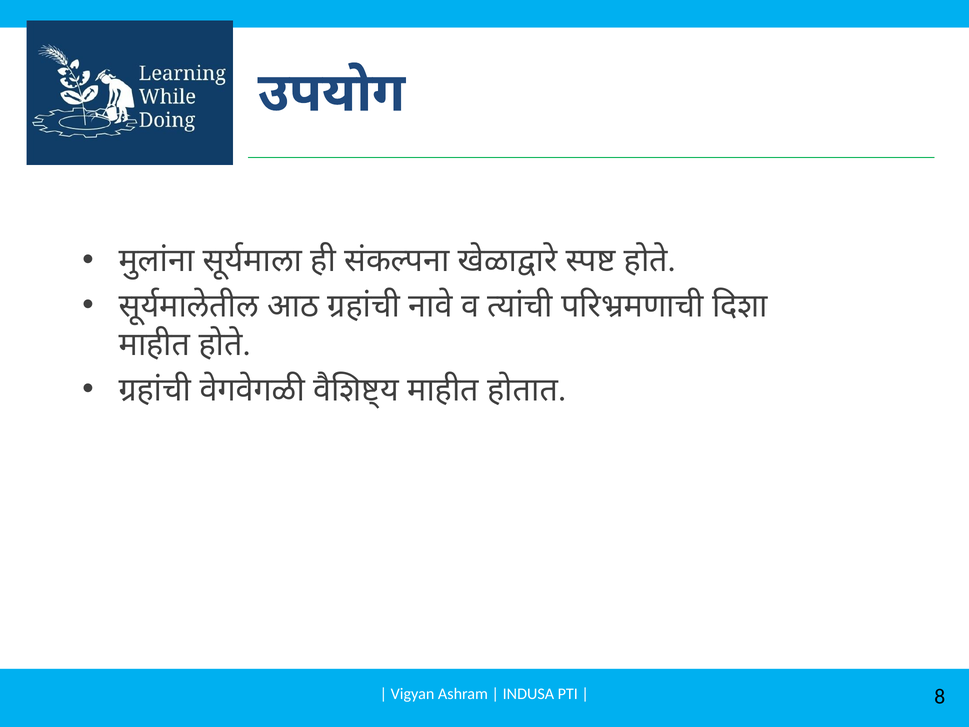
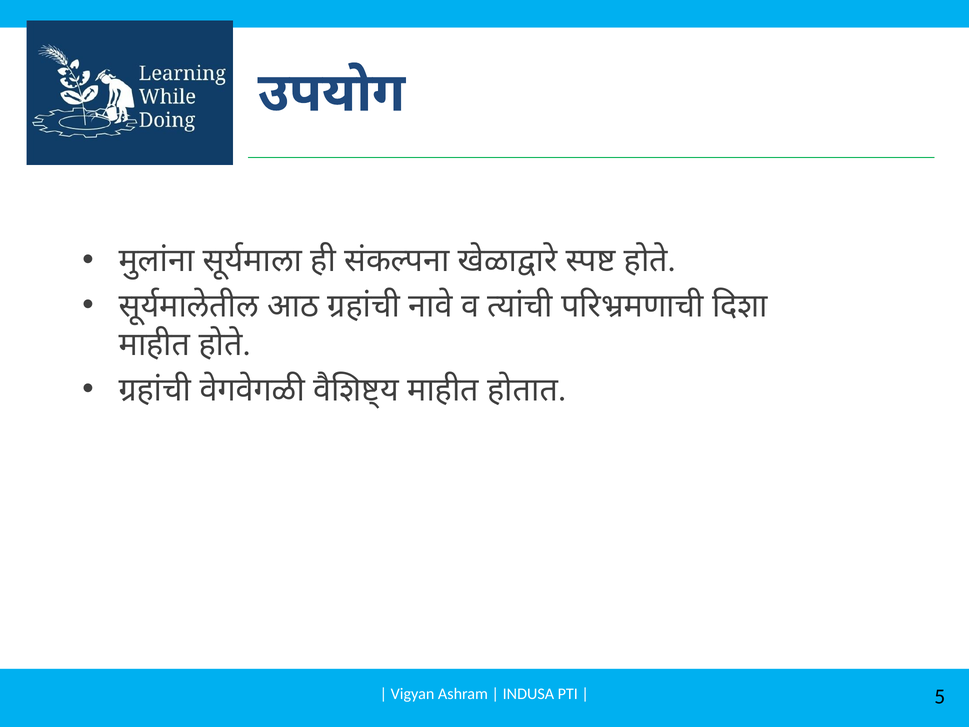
8: 8 -> 5 (940, 696)
